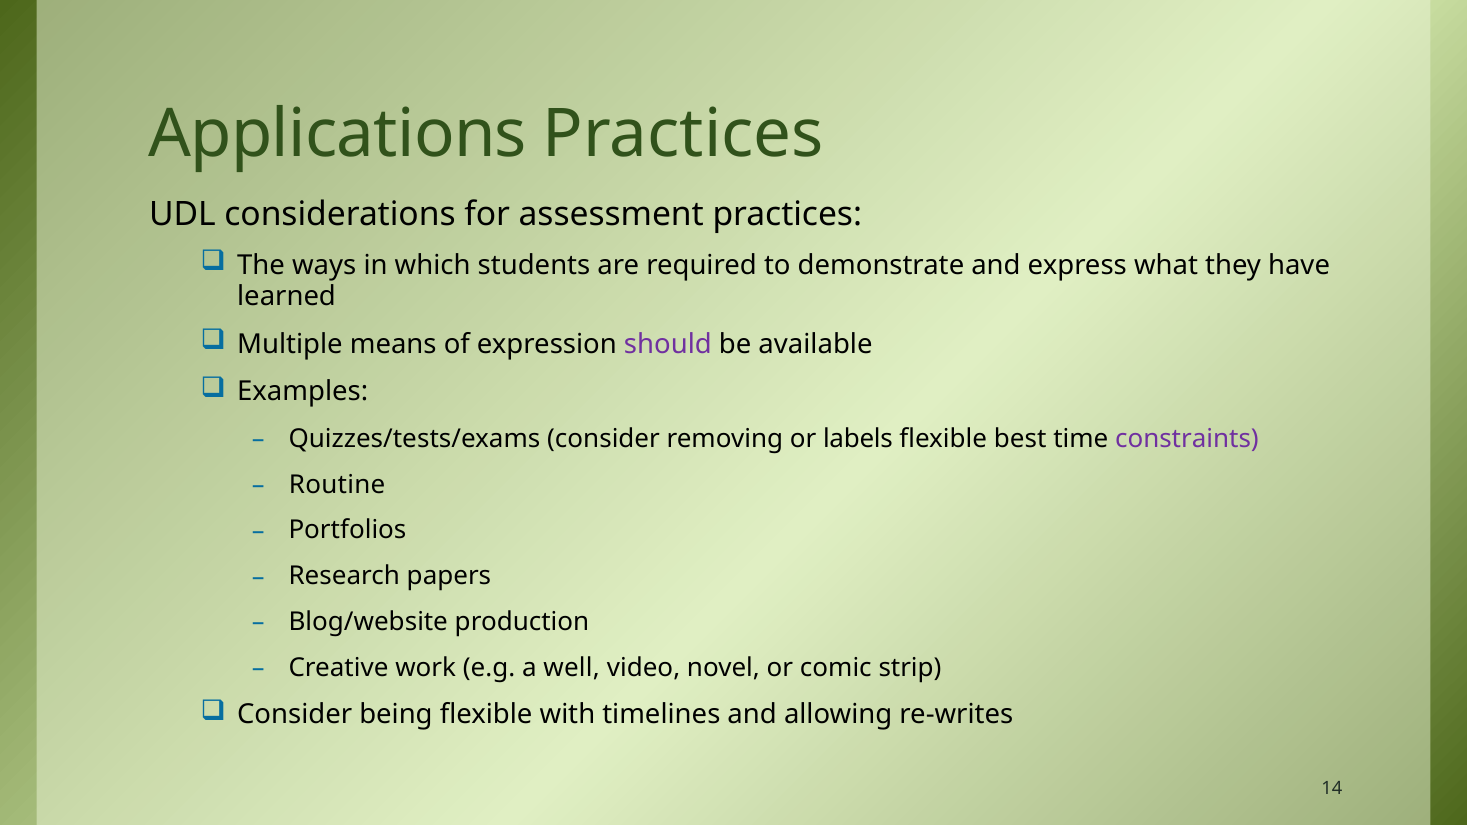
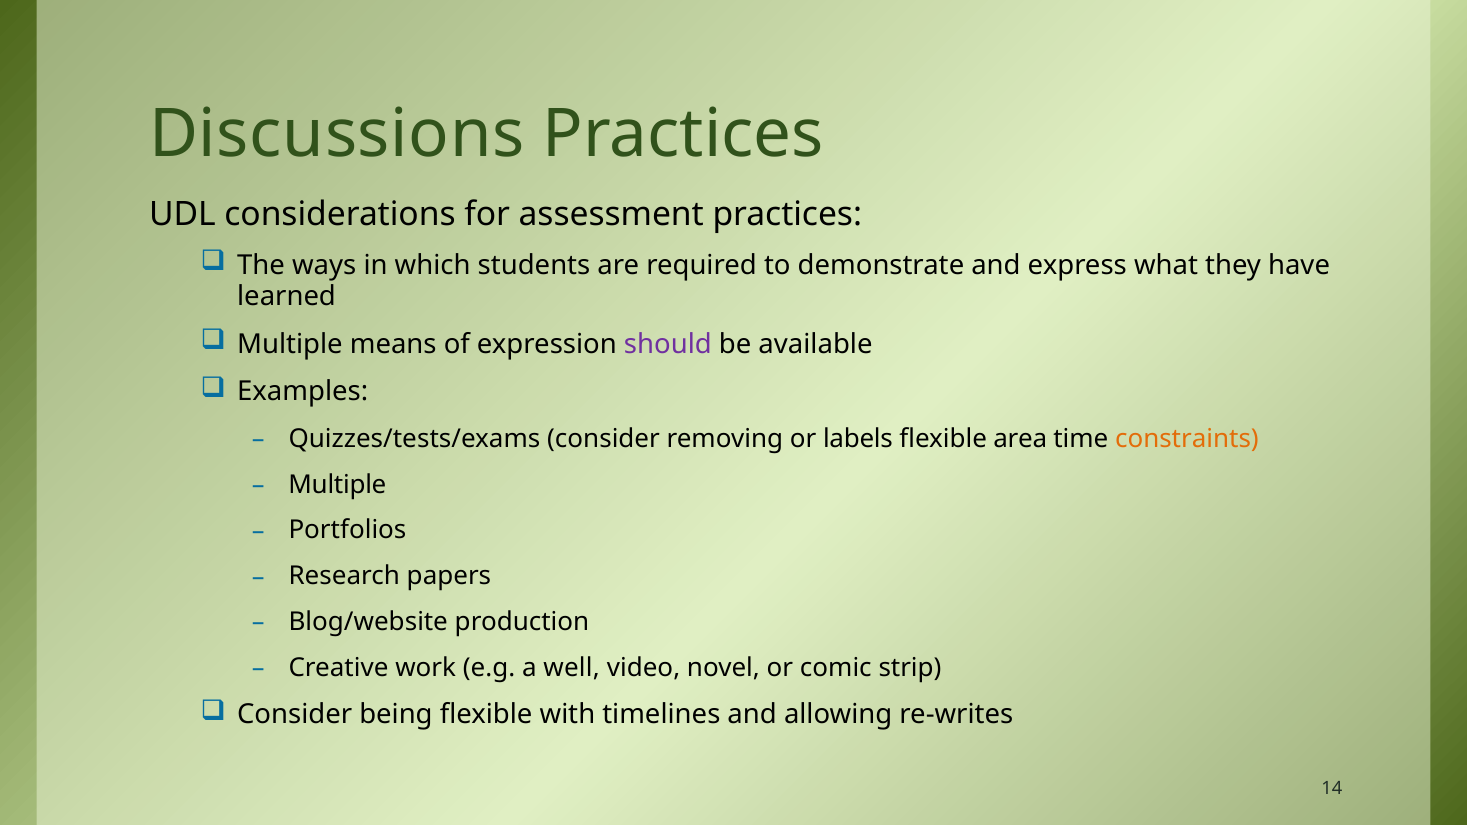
Applications: Applications -> Discussions (337, 134)
best: best -> area (1020, 439)
constraints colour: purple -> orange (1187, 439)
Routine: Routine -> Multiple (337, 485)
